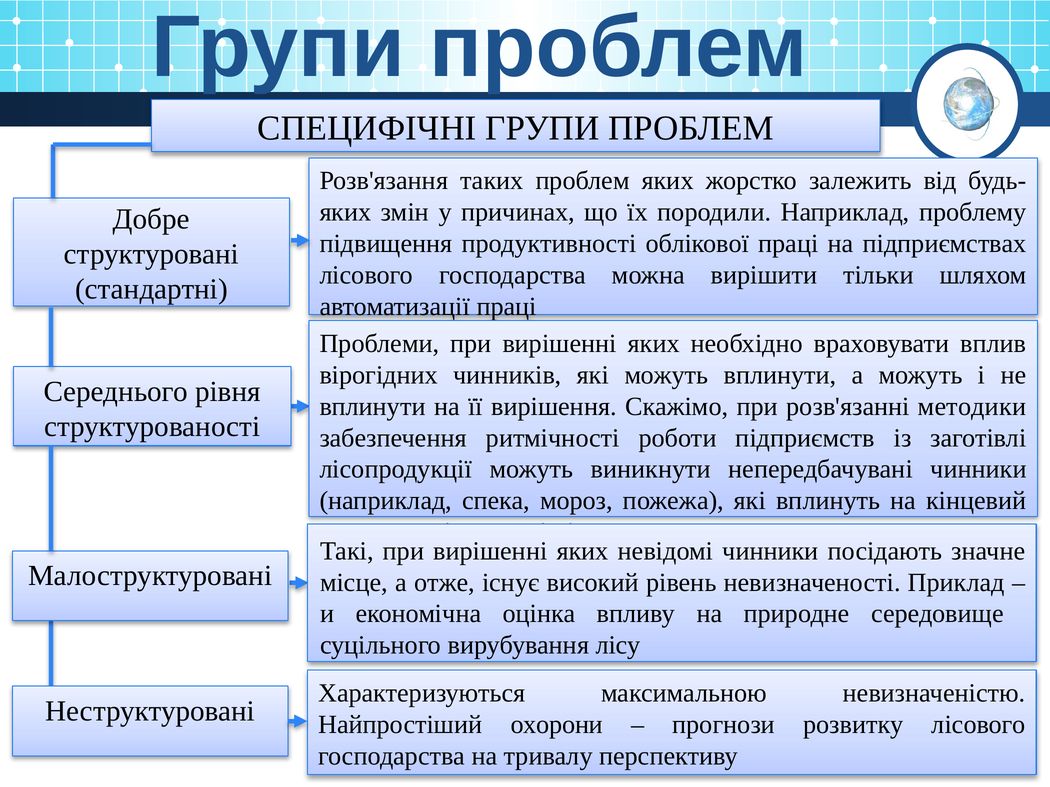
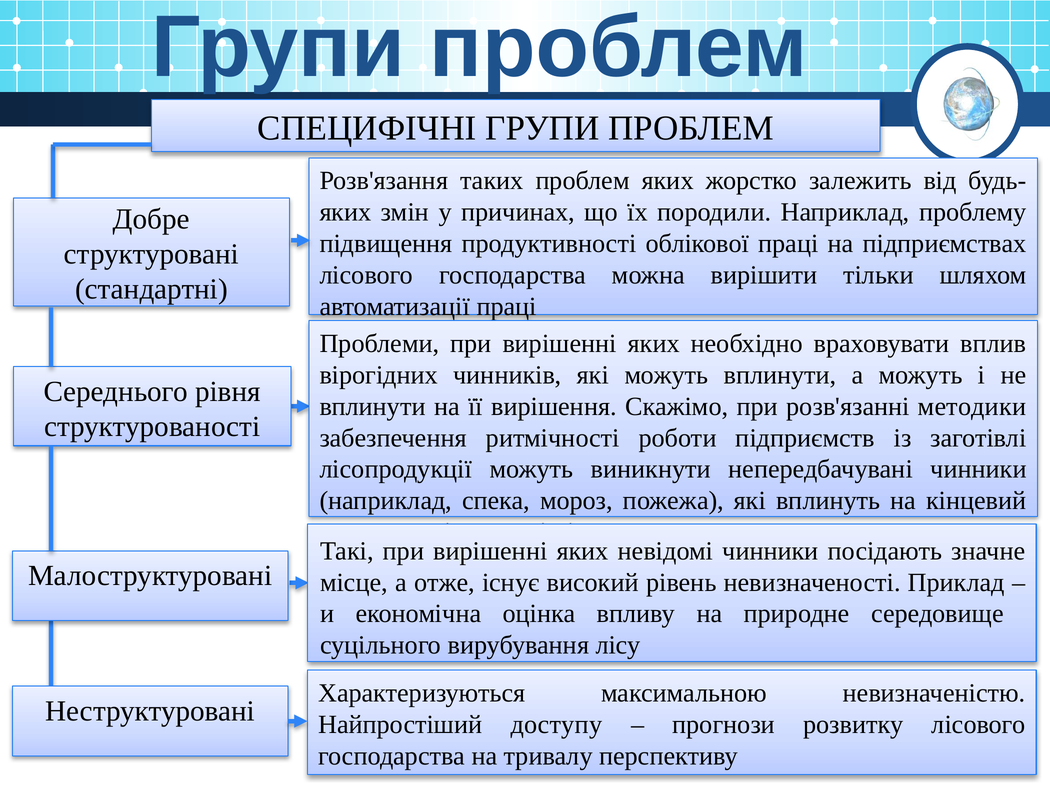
охорони: охорони -> доступу (556, 725)
